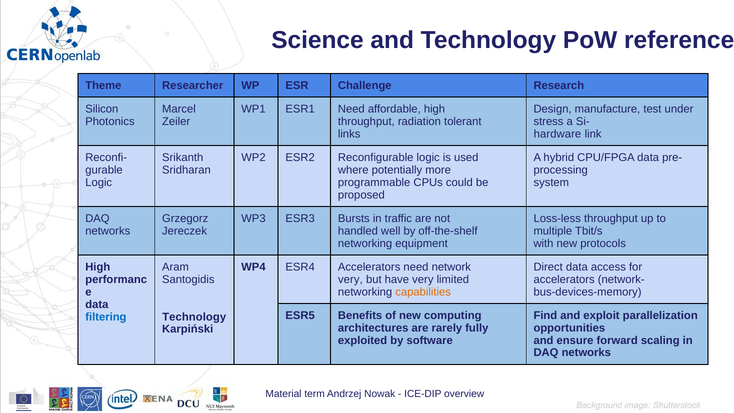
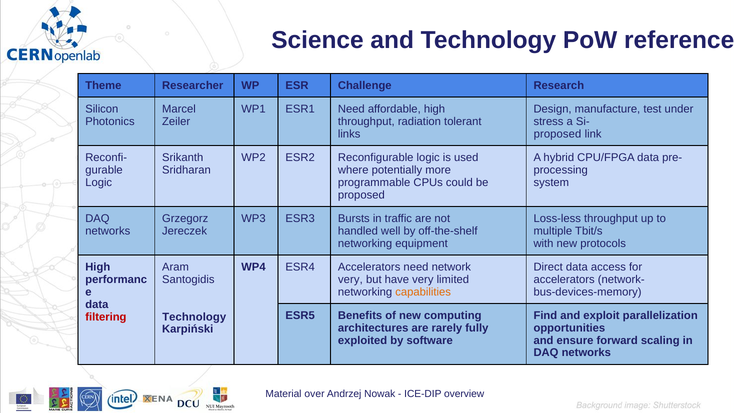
hardware: hardware -> proposed (557, 134)
filtering colour: blue -> red (106, 317)
term: term -> over (315, 394)
